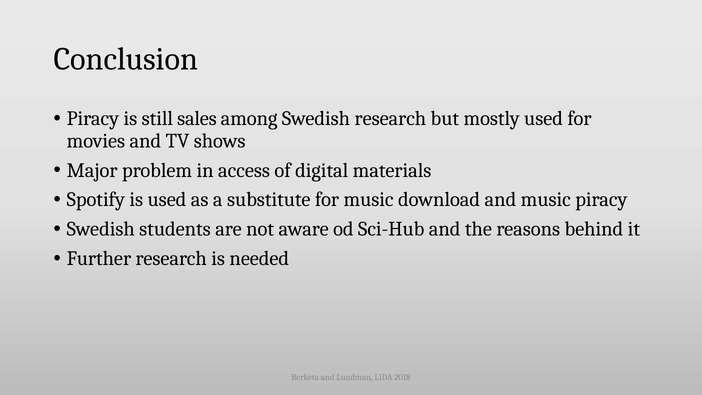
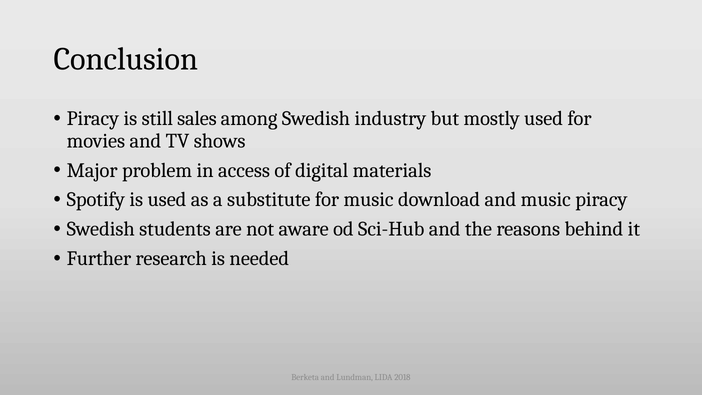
Swedish research: research -> industry (390, 119)
